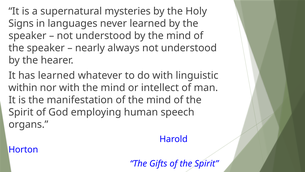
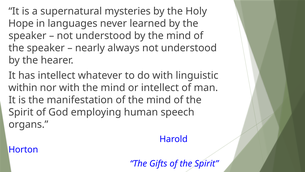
Signs: Signs -> Hope (21, 23)
has learned: learned -> intellect (57, 75)
